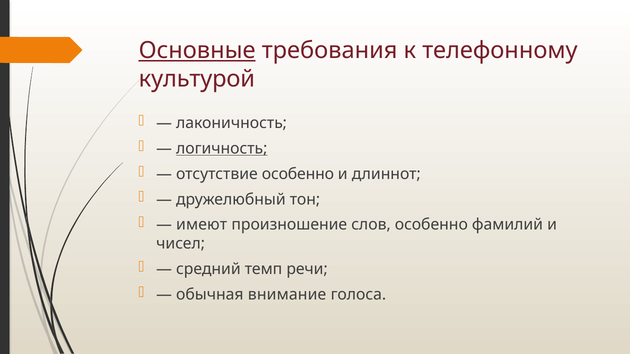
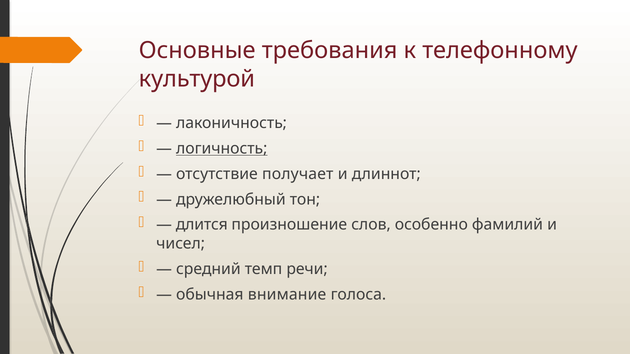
Основные underline: present -> none (197, 50)
отсутствие особенно: особенно -> получает (298, 174)
имеют: имеют -> длится (202, 225)
